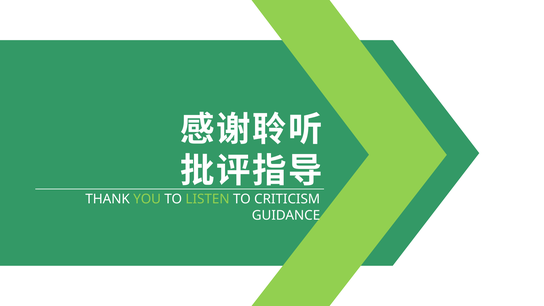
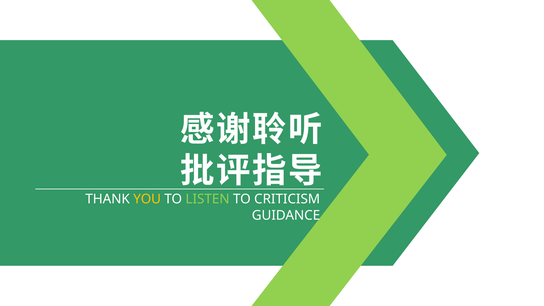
YOU colour: light green -> yellow (147, 199)
